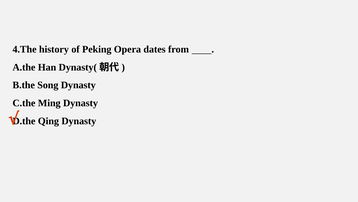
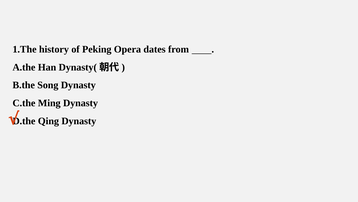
4.The: 4.The -> 1.The (25, 49)
